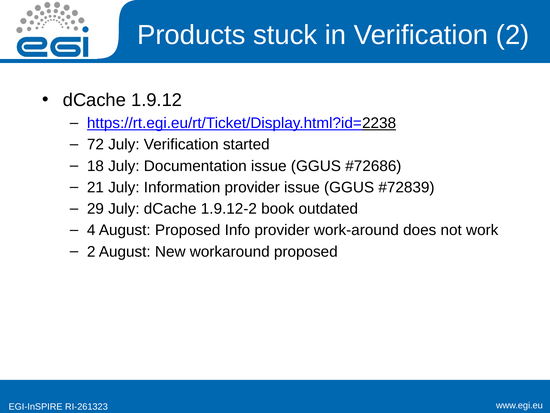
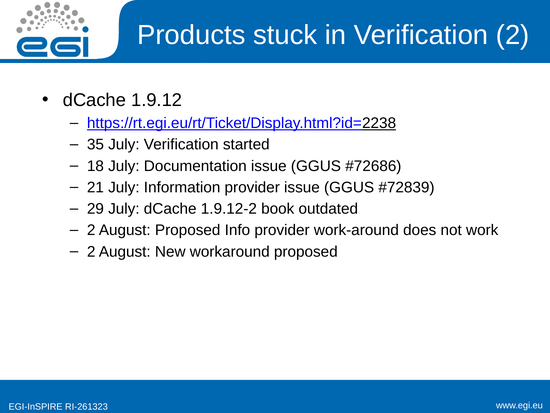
72: 72 -> 35 (95, 144)
4: 4 -> 2 (91, 230)
